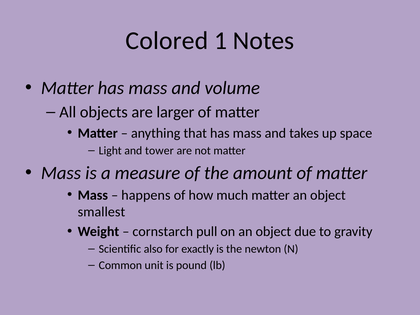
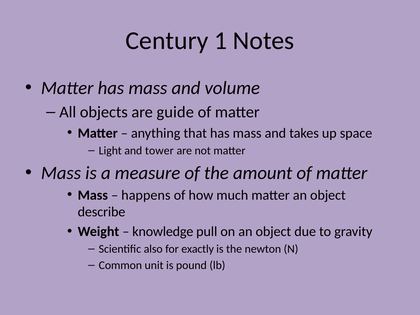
Colored: Colored -> Century (167, 41)
larger: larger -> guide (175, 112)
smallest: smallest -> describe (102, 212)
cornstarch: cornstarch -> knowledge (163, 232)
